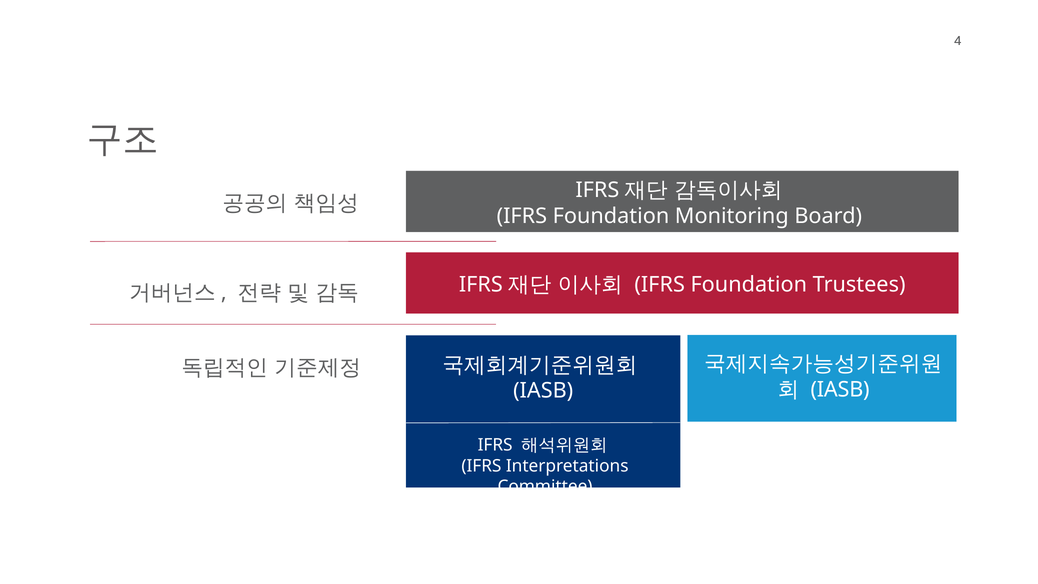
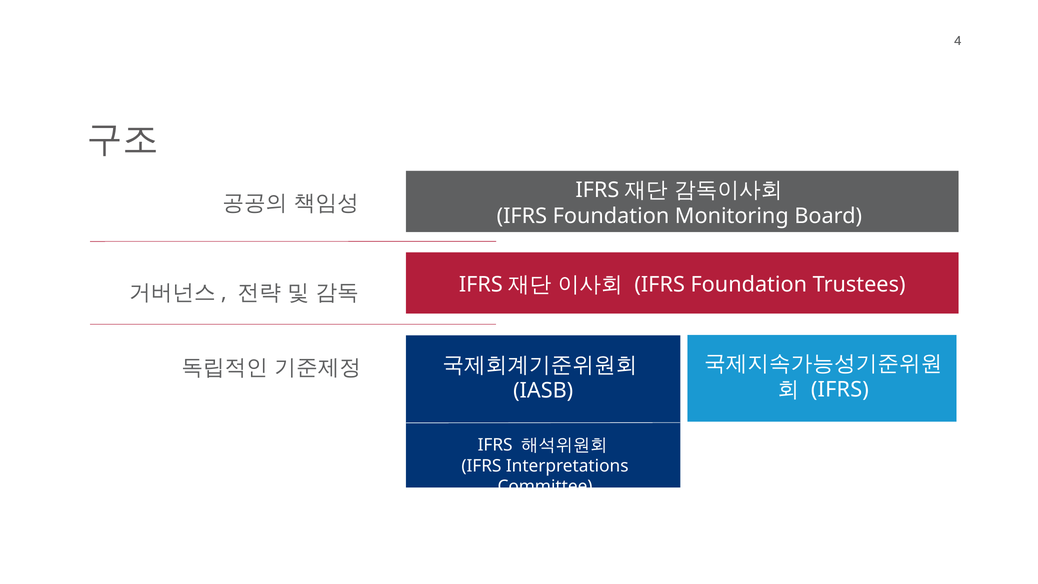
IASB: IASB -> IFRS (840, 390)
